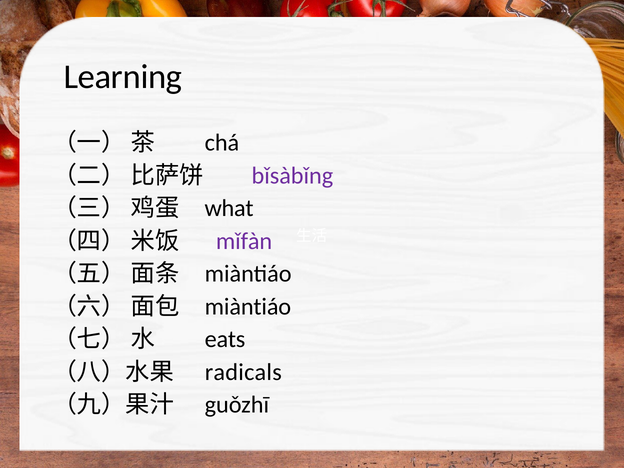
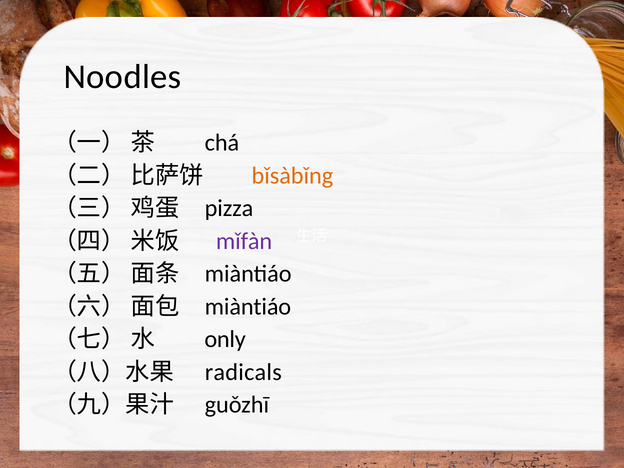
Learning: Learning -> Noodles (123, 77)
bǐsàbǐng colour: purple -> orange (292, 176)
what: what -> pizza (229, 208)
eats: eats -> only (225, 339)
